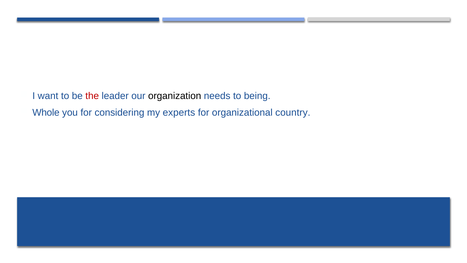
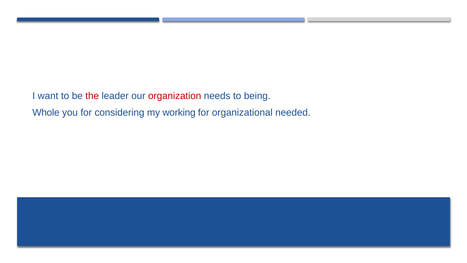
organization colour: black -> red (175, 96)
experts: experts -> working (179, 113)
country: country -> needed (293, 113)
